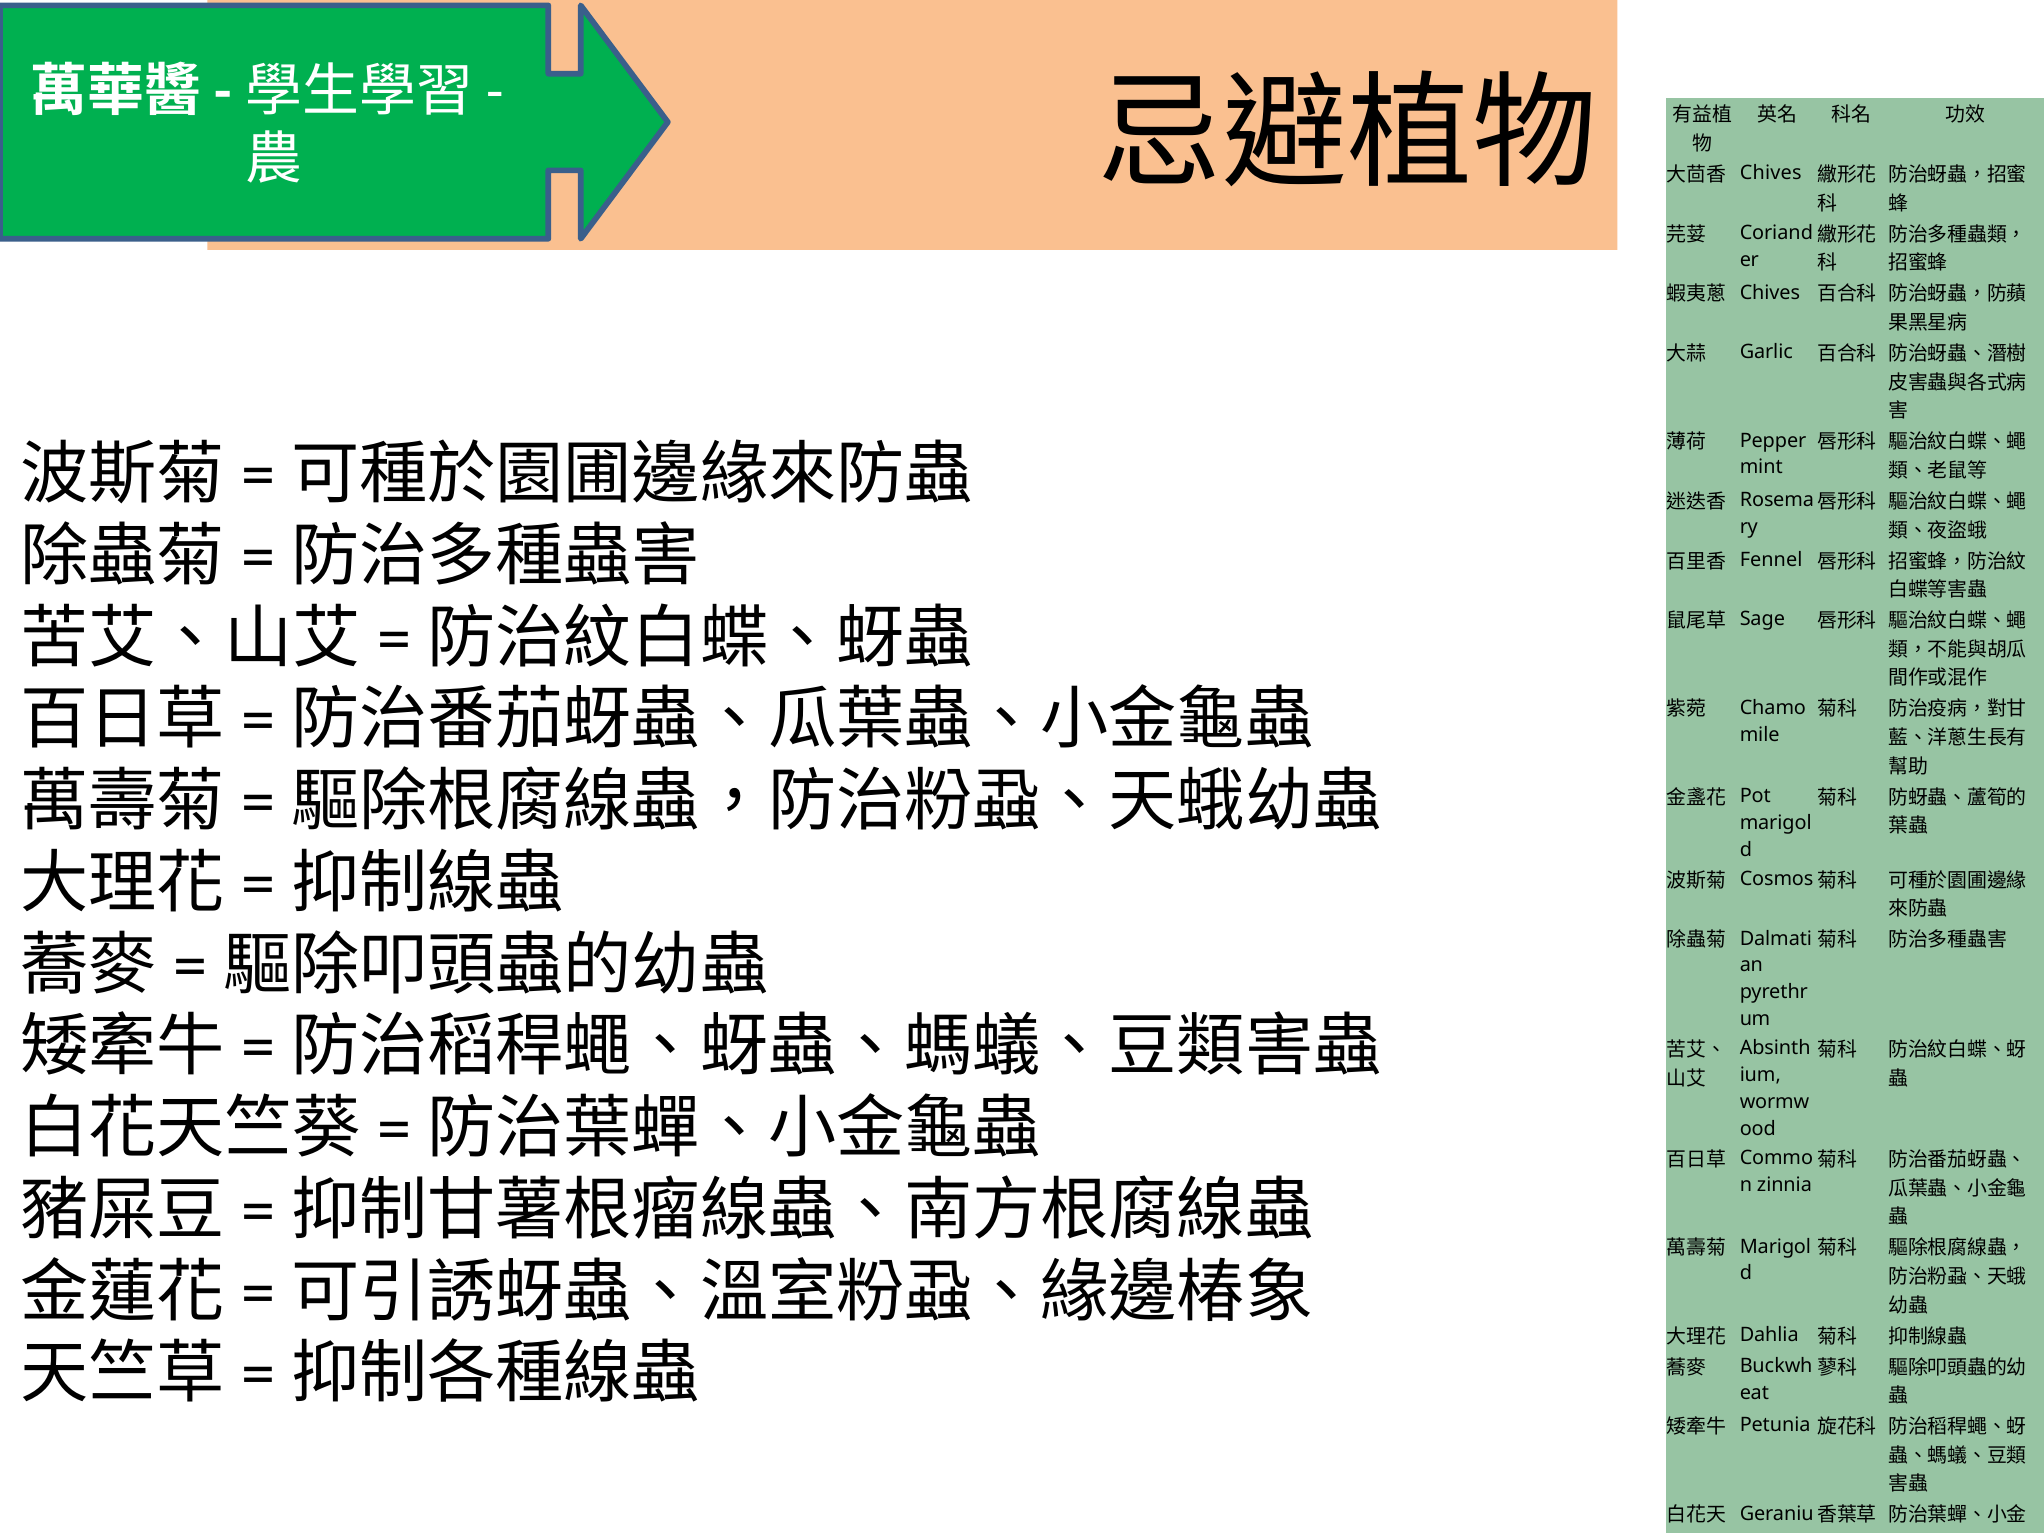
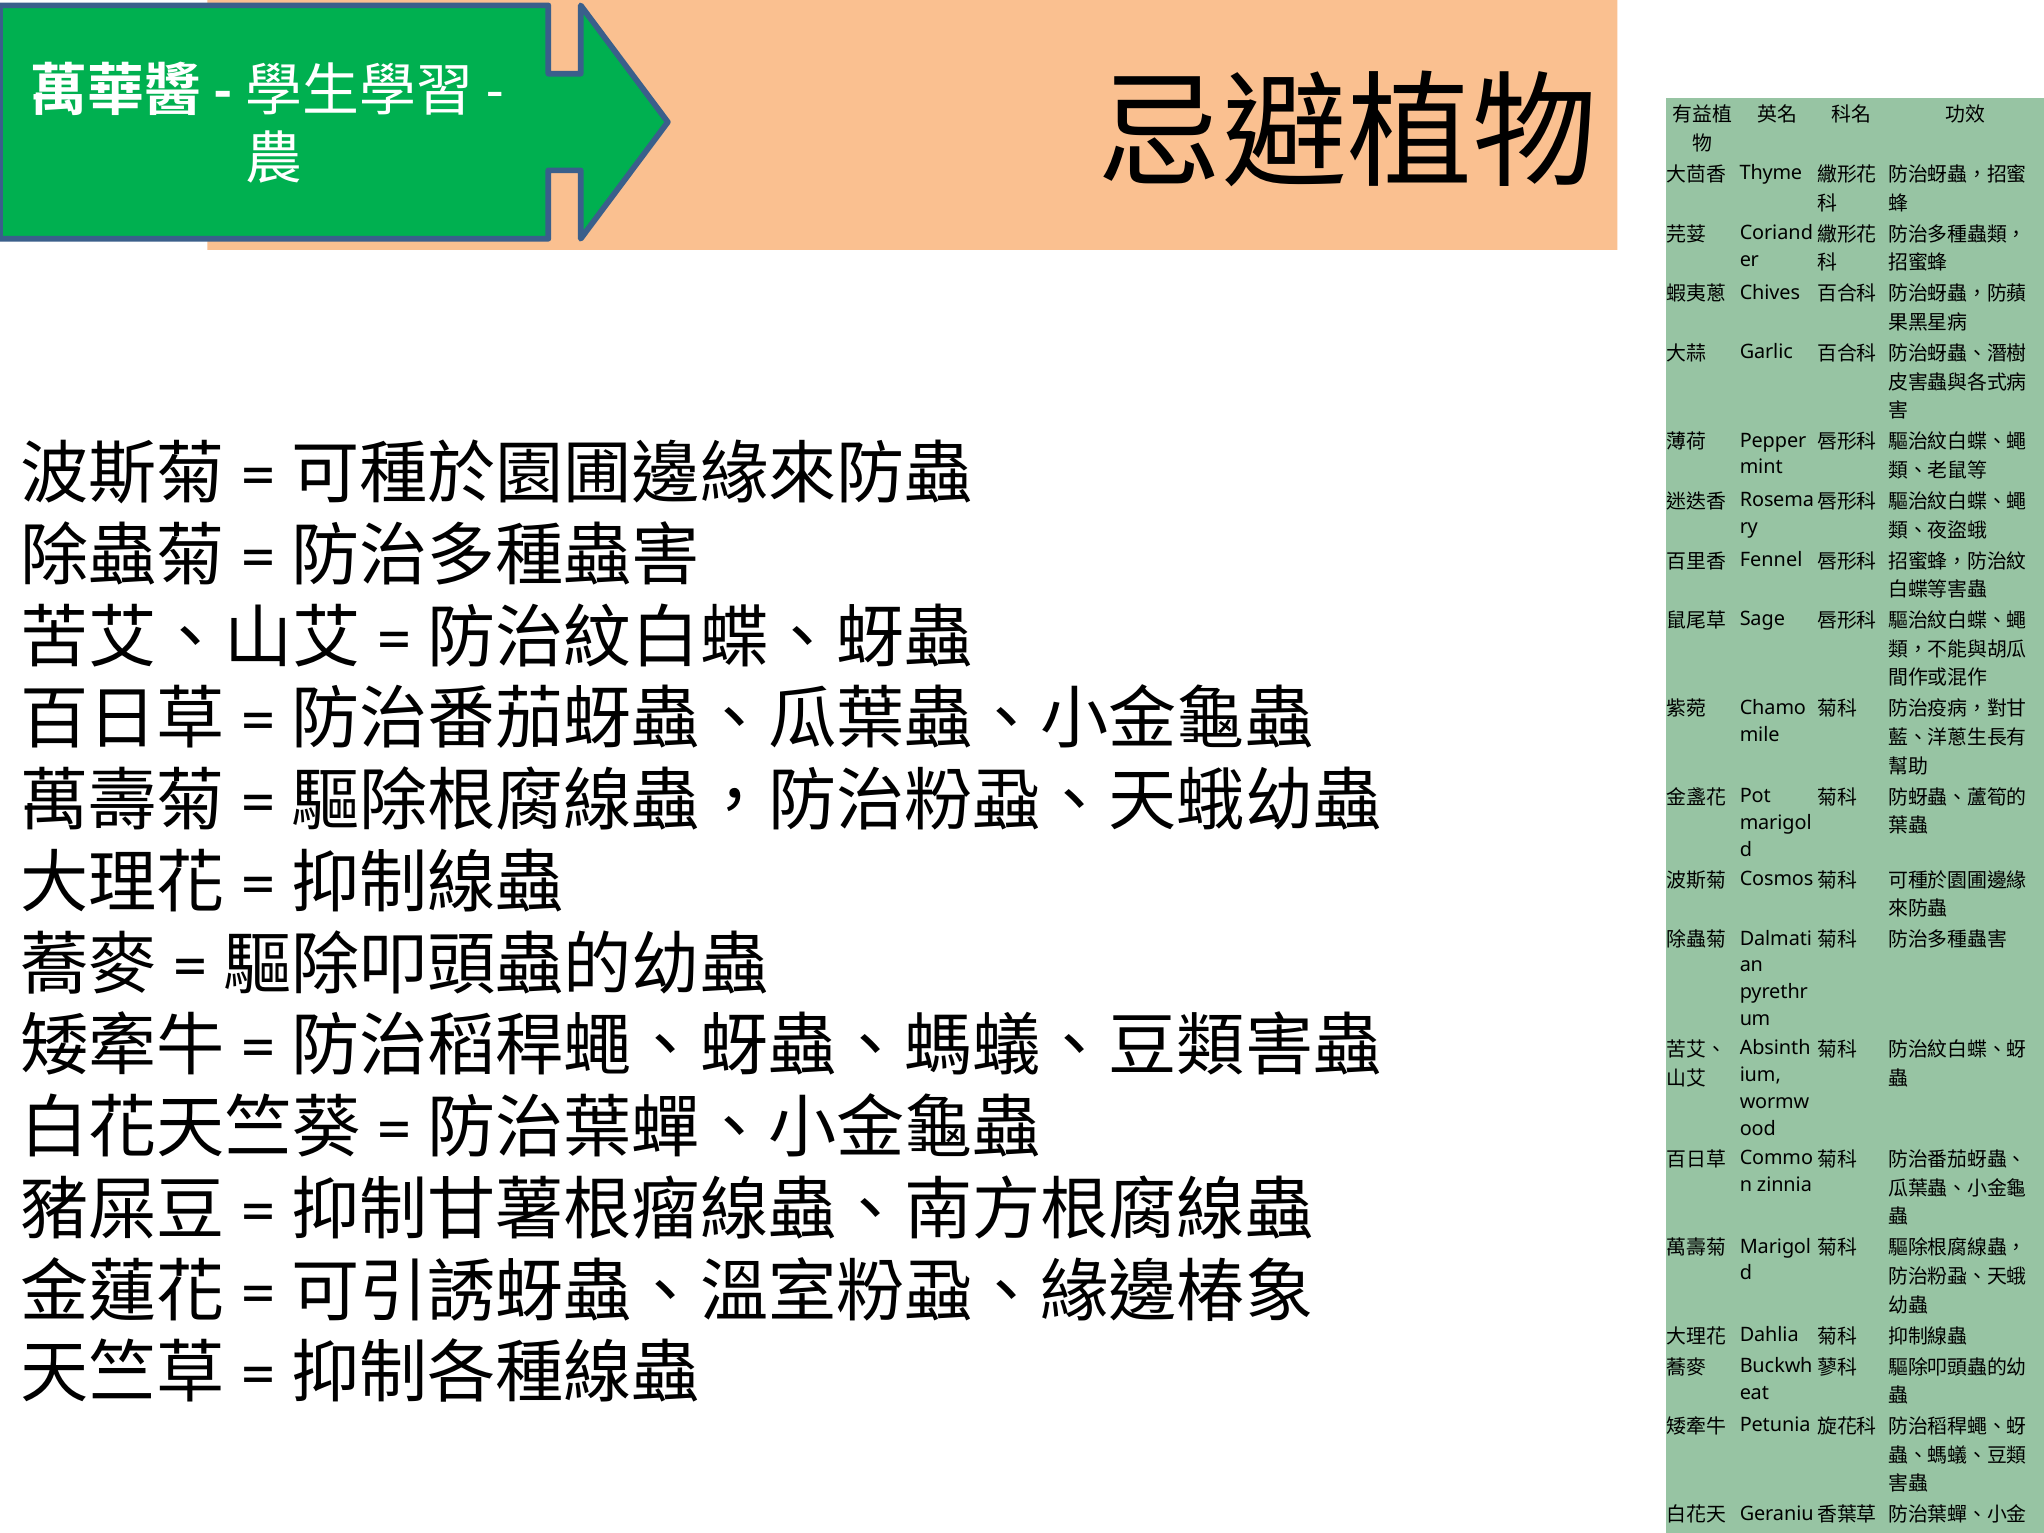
Chives: Chives -> Thyme (1771, 173)
